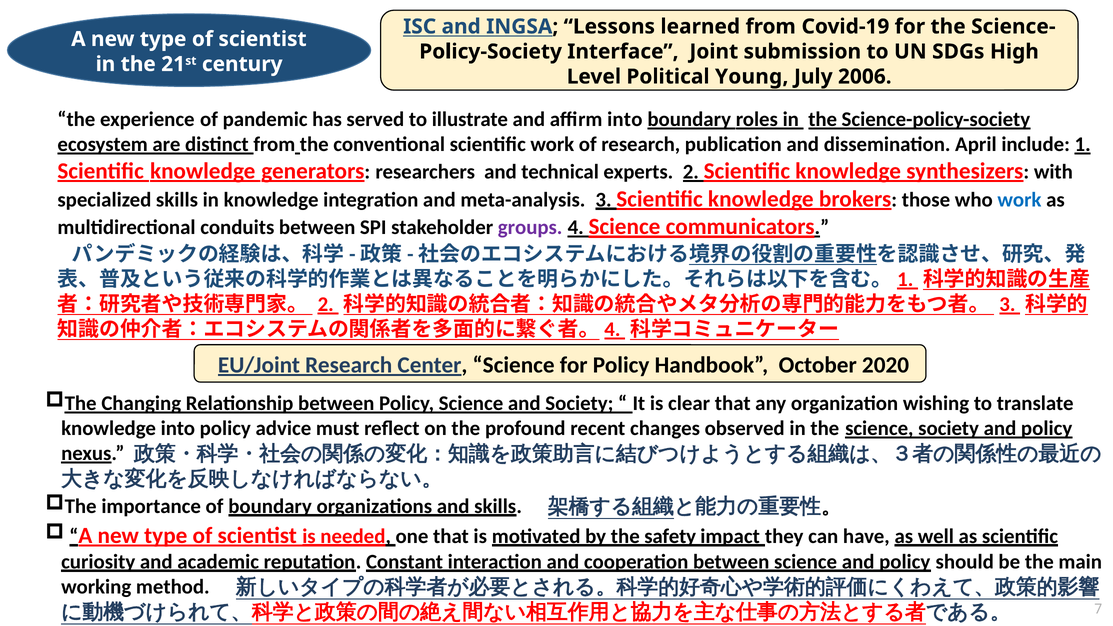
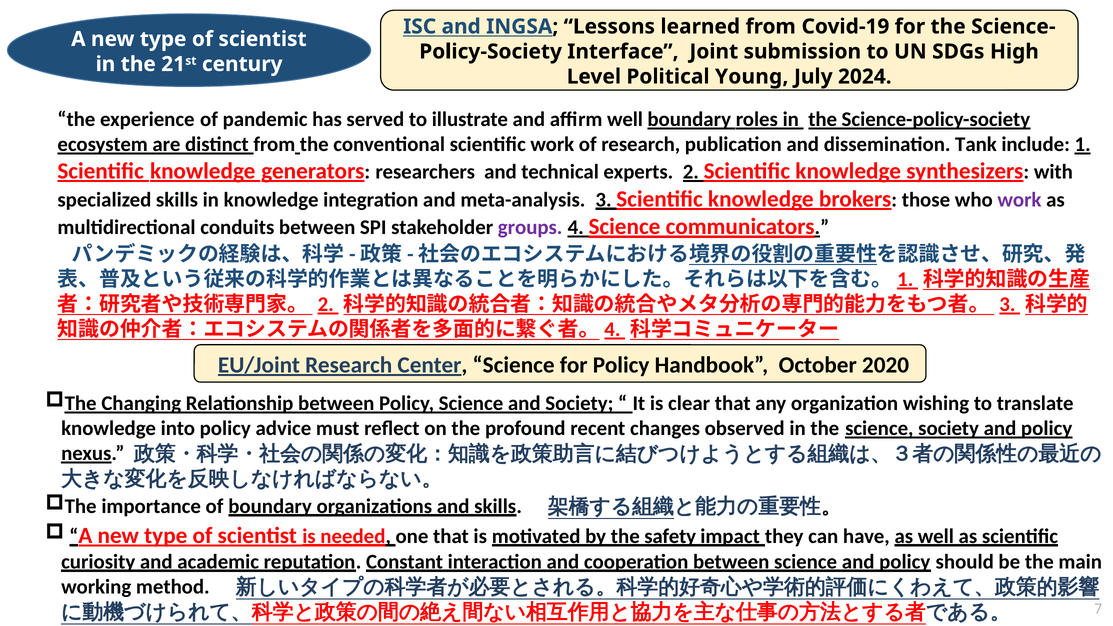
2006: 2006 -> 2024 (865, 77)
affirm into: into -> well (625, 119)
April: April -> Tank (976, 144)
work colour: blue -> purple (1019, 200)
